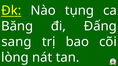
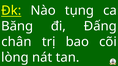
sang: sang -> chân (16, 42)
